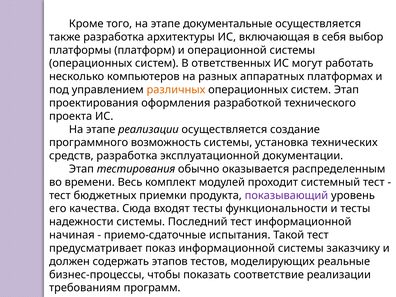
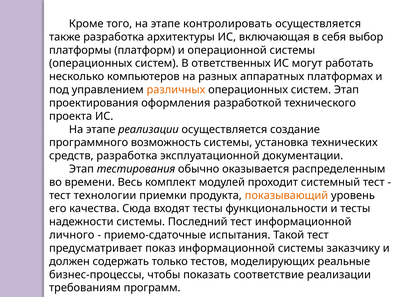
документальные: документальные -> контролировать (228, 24)
бюджетных: бюджетных -> технологии (105, 195)
показывающий colour: purple -> orange (286, 195)
начиная: начиная -> личного (72, 235)
этапов: этапов -> только (170, 261)
